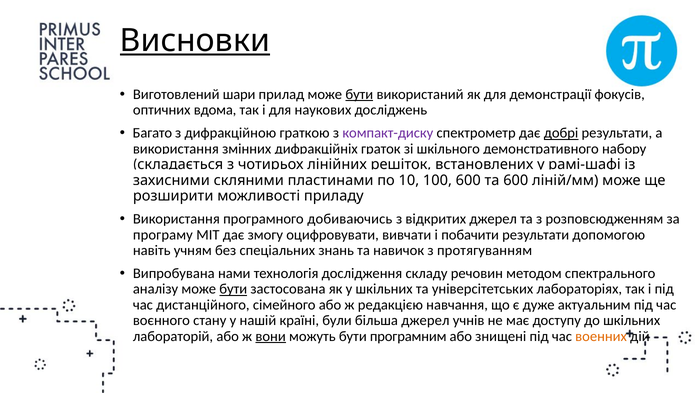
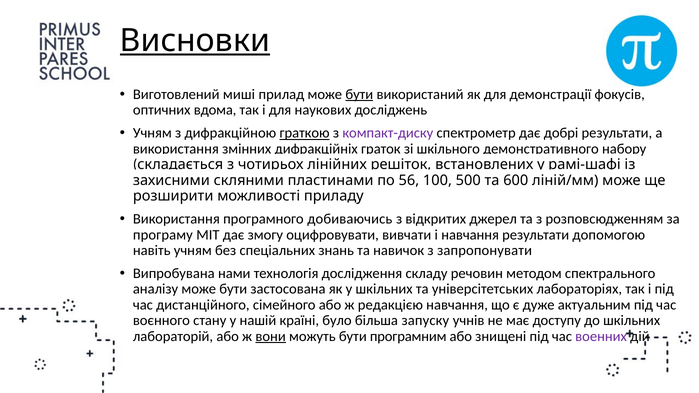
шари: шари -> миші (239, 94)
Багато: Багато -> Учням (152, 133)
граткою underline: none -> present (305, 133)
добрі underline: present -> none (561, 133)
10: 10 -> 56 (409, 180)
100 600: 600 -> 500 (468, 180)
і побачити: побачити -> навчання (470, 235)
протягуванням: протягуванням -> запропонувати (485, 251)
бути underline: present -> none (233, 289)
були: були -> було (337, 321)
більша джерел: джерел -> запуску (425, 321)
военних colour: orange -> purple (601, 336)
